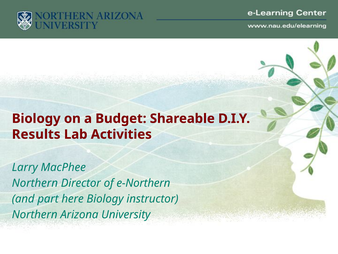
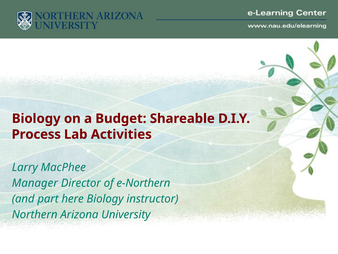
Results: Results -> Process (36, 134)
Northern: Northern -> Manager (35, 183)
